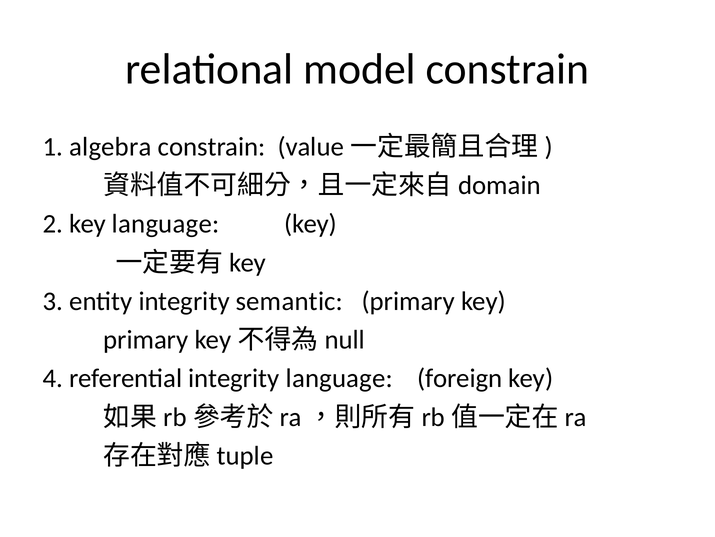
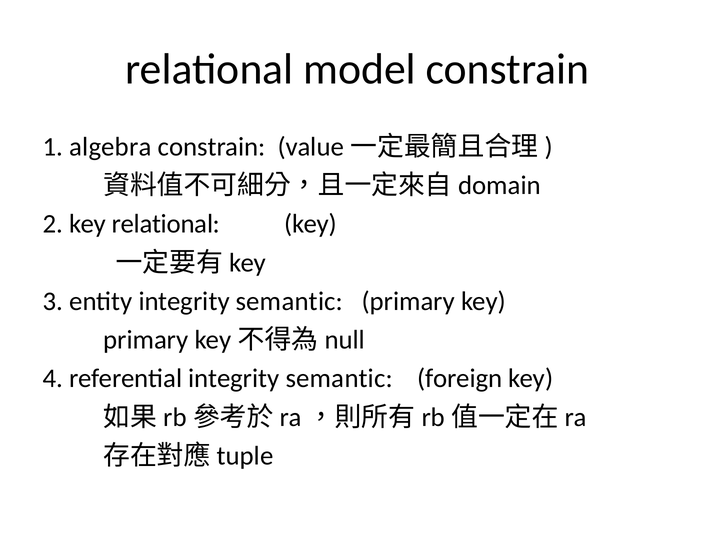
key language: language -> relational (166, 224)
referential integrity language: language -> semantic (339, 378)
